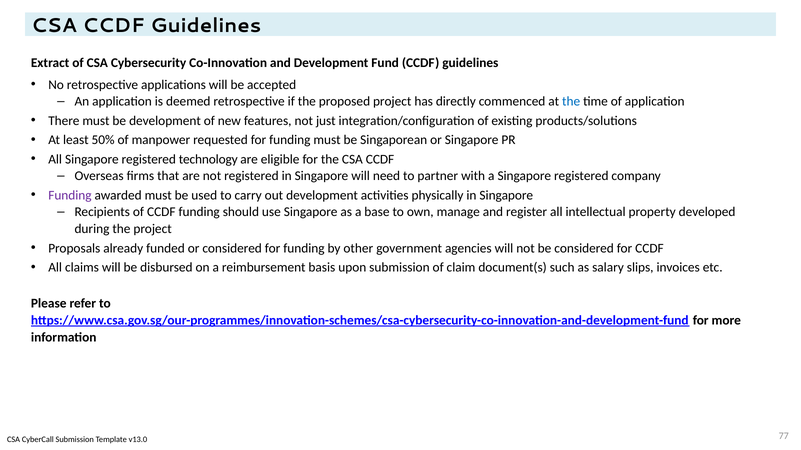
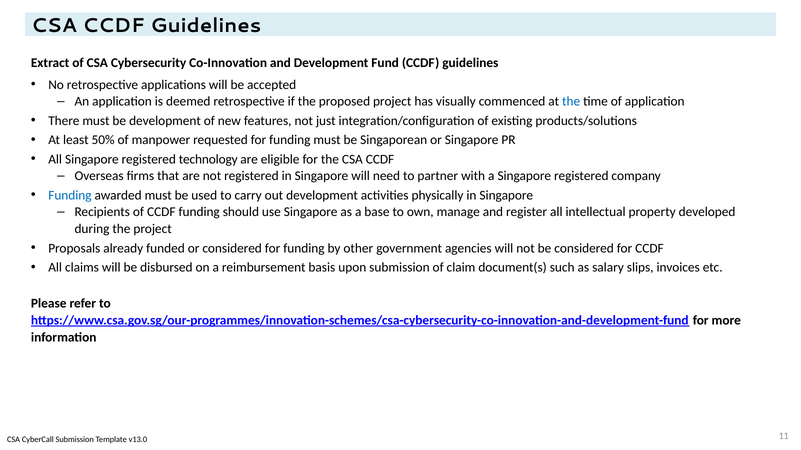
directly: directly -> visually (456, 102)
Funding colour: purple -> blue (70, 196)
77: 77 -> 11 (784, 436)
